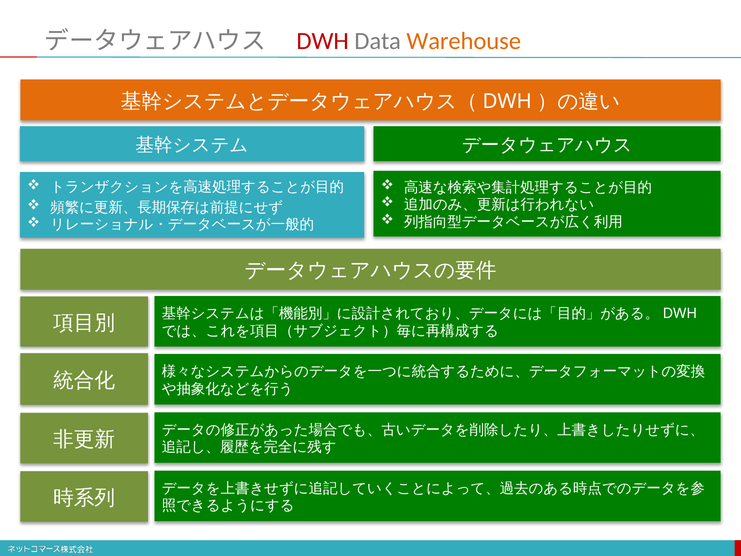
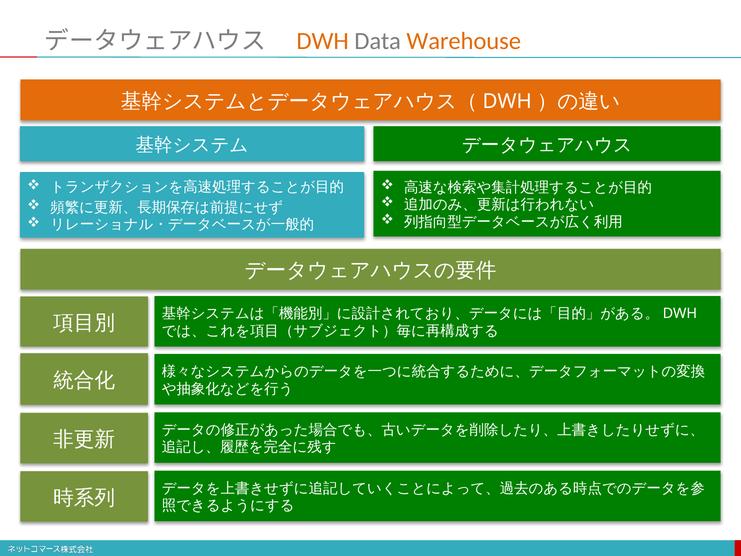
DWH colour: red -> orange (323, 41)
